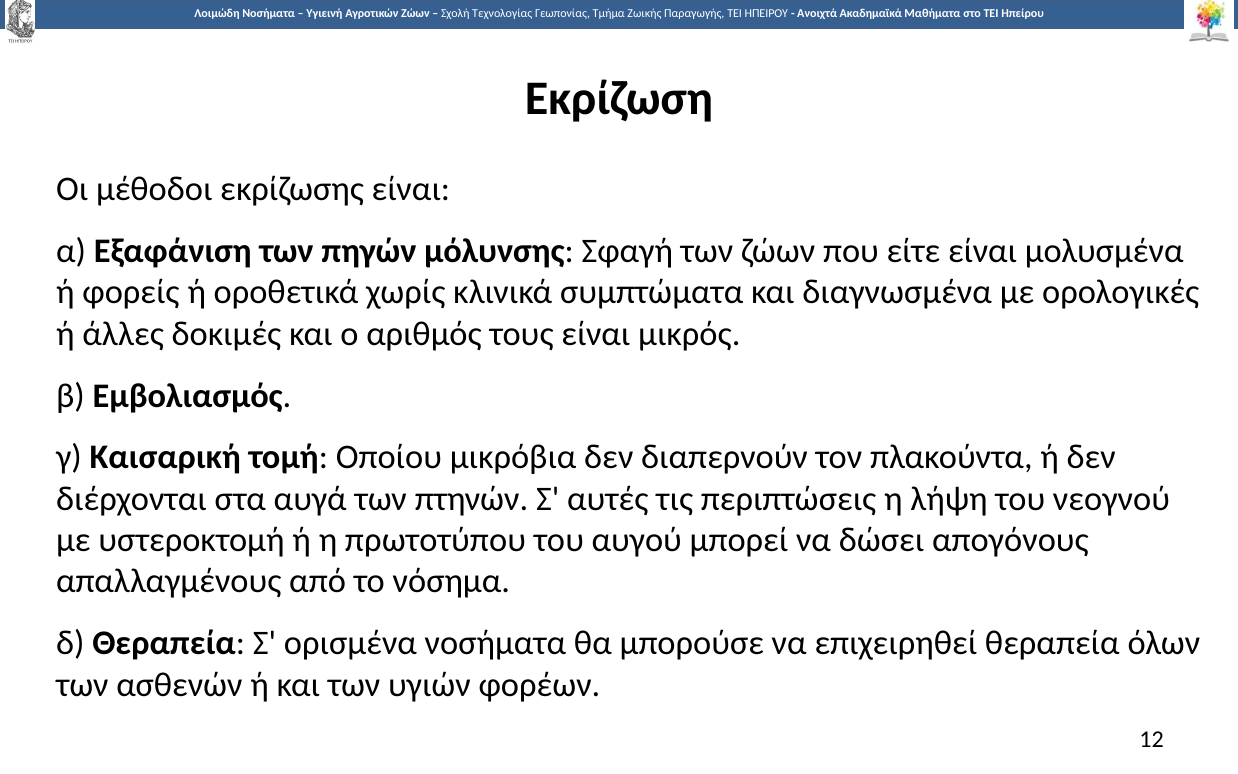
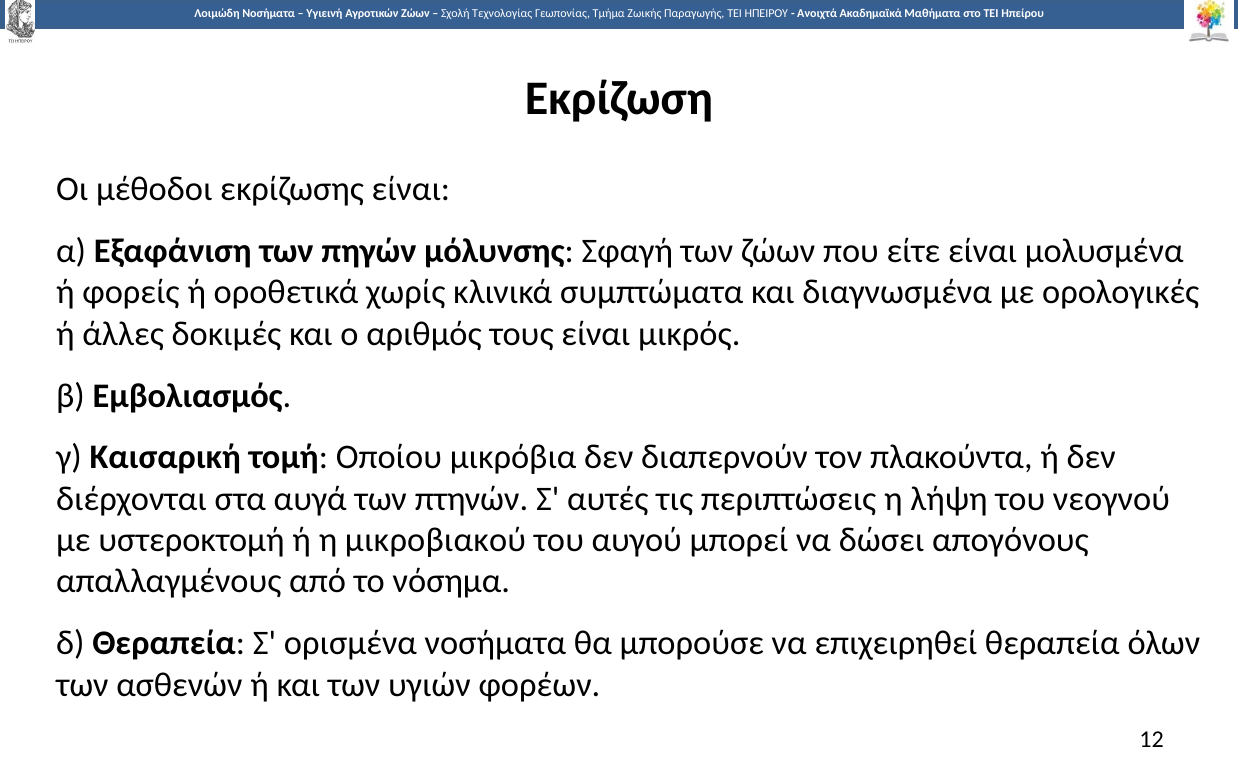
πρωτοτύπου: πρωτοτύπου -> μικροβιακού (436, 540)
